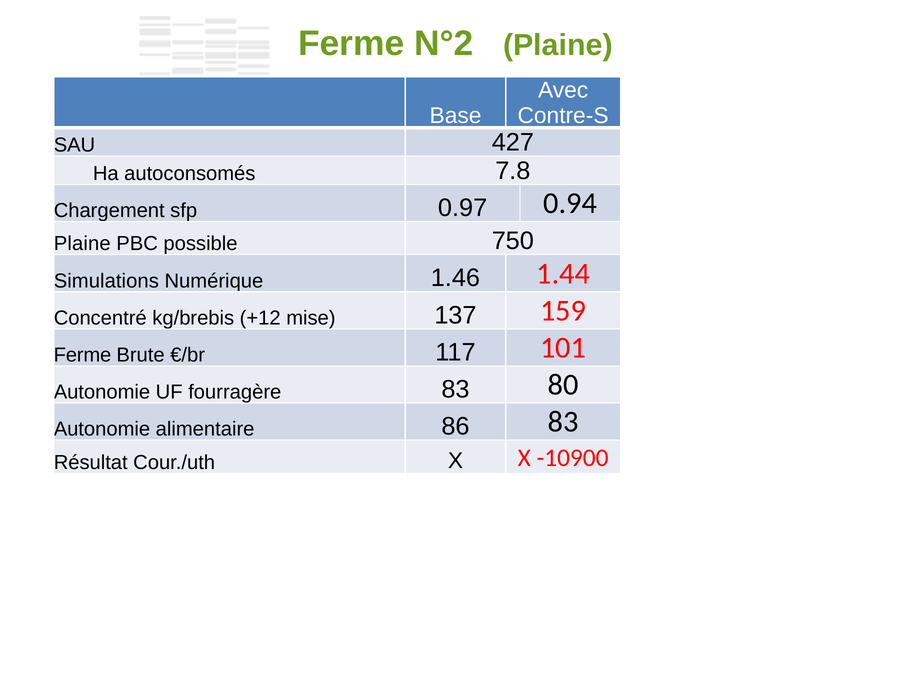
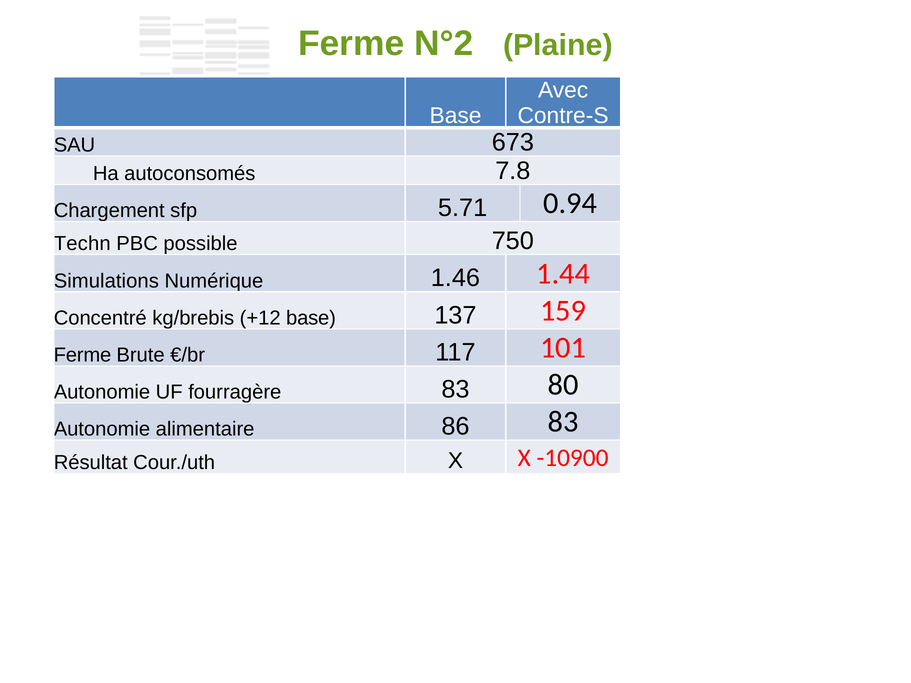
427: 427 -> 673 (513, 142)
0.97: 0.97 -> 5.71 (463, 208)
Plaine: Plaine -> Techn (82, 244)
+12 mise: mise -> base (311, 318)
